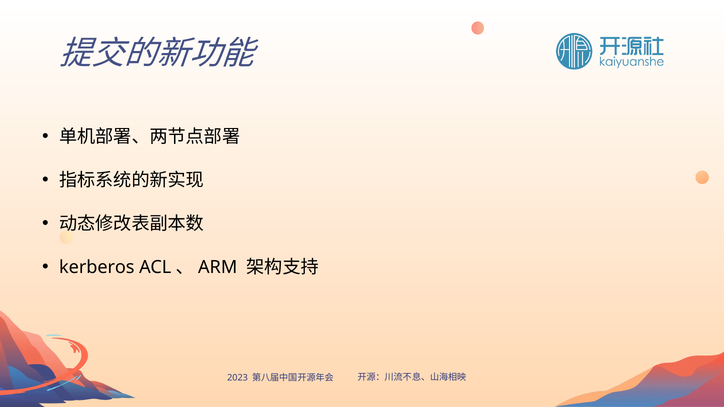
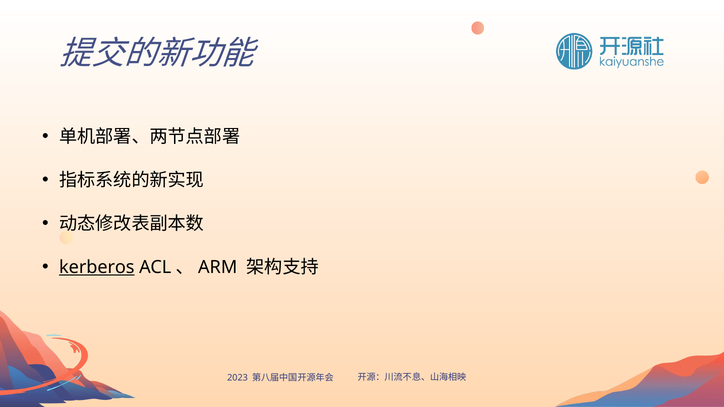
kerberos underline: none -> present (97, 267)
